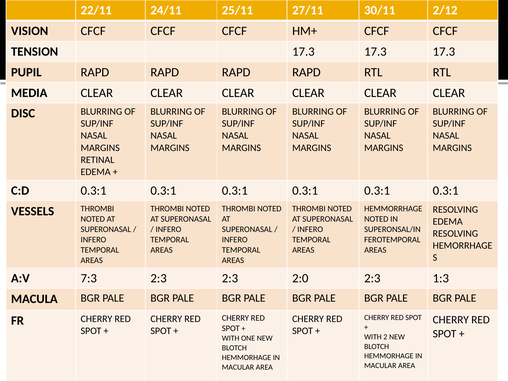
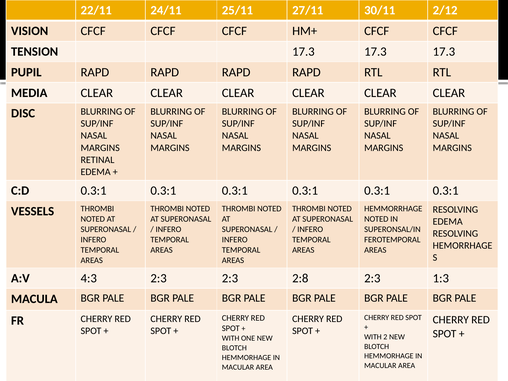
7:3: 7:3 -> 4:3 (89, 278)
2:0: 2:0 -> 2:8 (300, 278)
